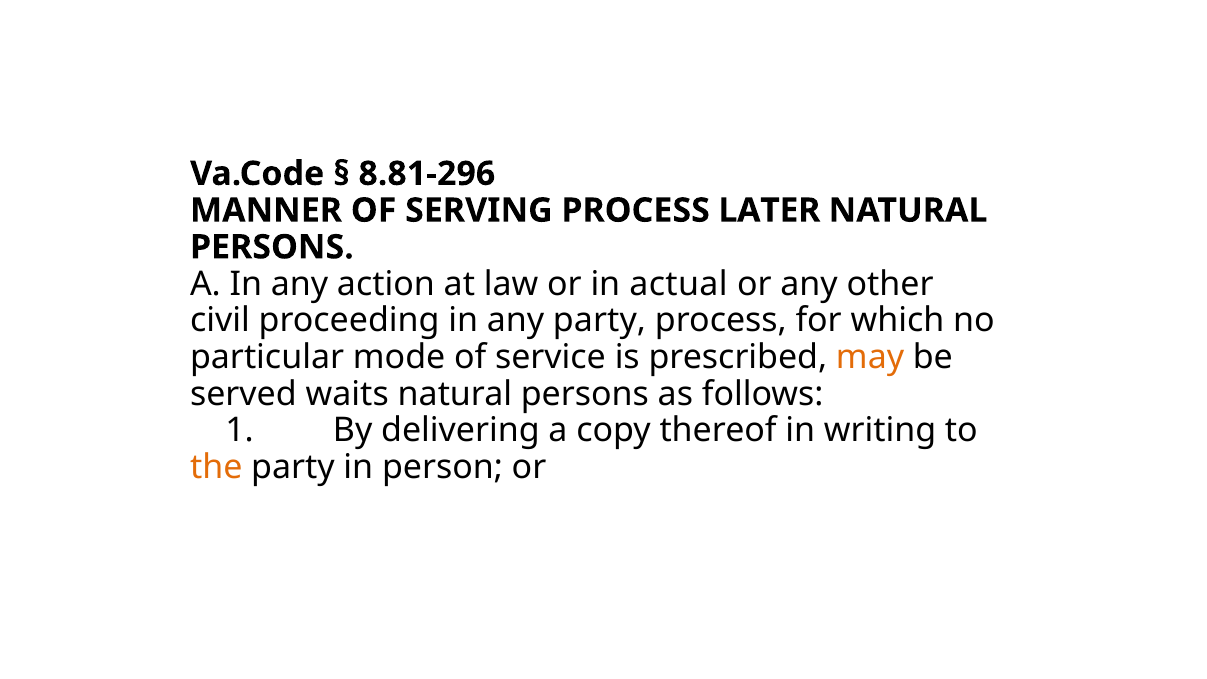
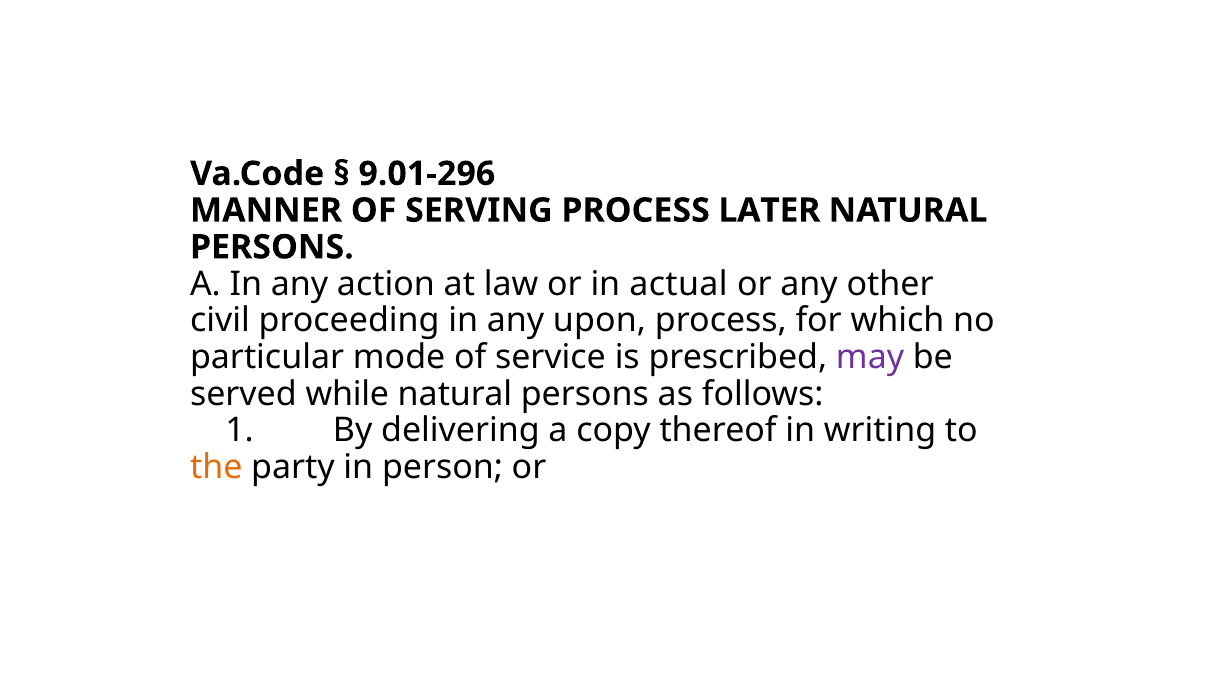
8.81-296: 8.81-296 -> 9.01-296 (427, 174)
any party: party -> upon (599, 321)
may colour: orange -> purple (870, 357)
waits: waits -> while (347, 394)
